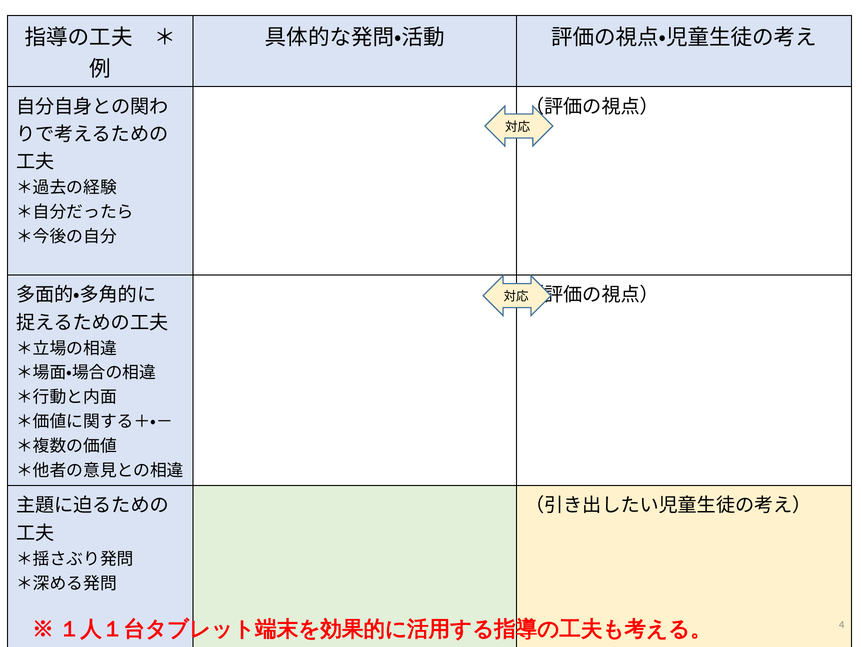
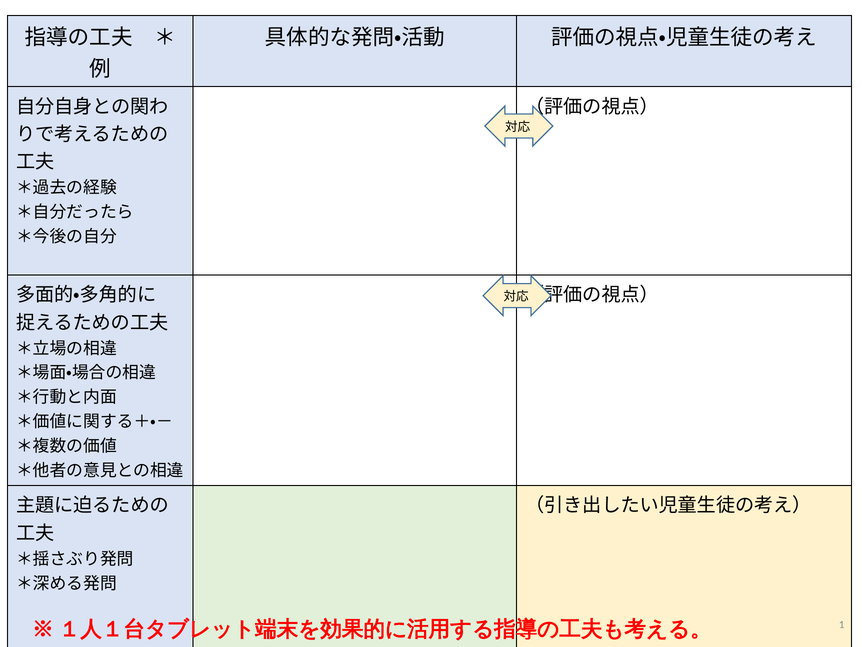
4: 4 -> 1 (842, 624)
